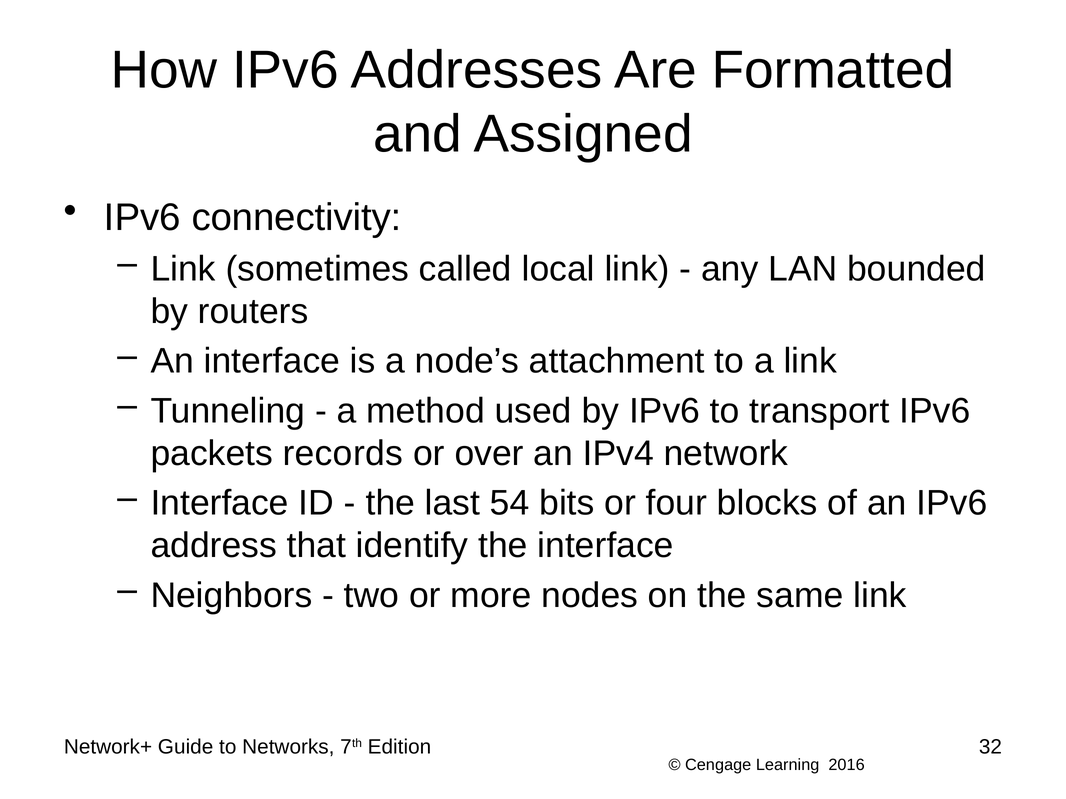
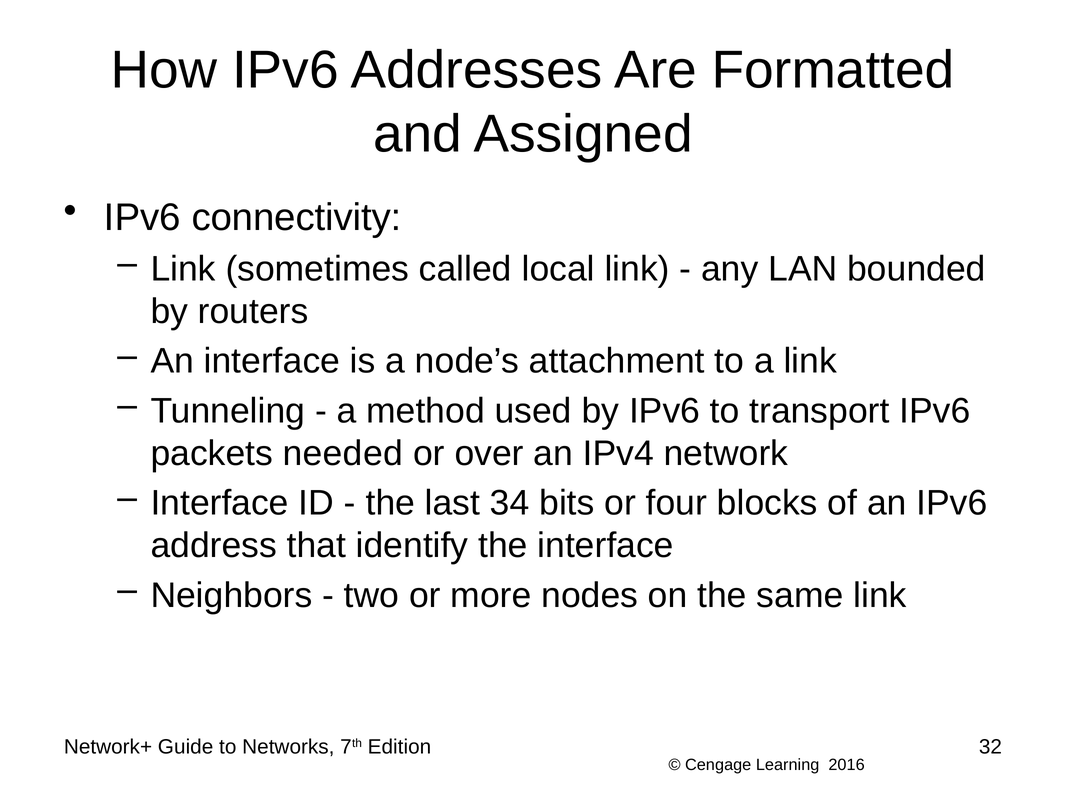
records: records -> needed (343, 454)
54: 54 -> 34 (510, 503)
